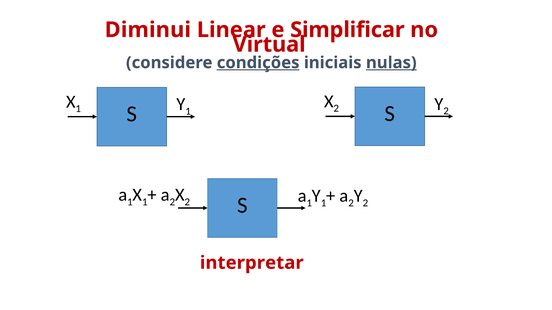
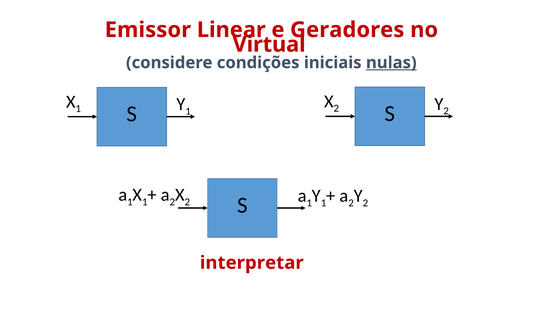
Diminui: Diminui -> Emissor (148, 30)
Simplificar: Simplificar -> Geradores (347, 30)
condições underline: present -> none (258, 63)
